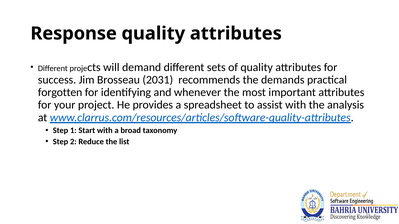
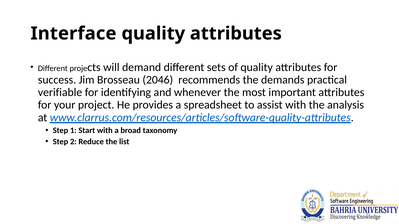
Response: Response -> Interface (73, 34)
2031: 2031 -> 2046 (158, 80)
forgotten: forgotten -> verifiable (60, 93)
